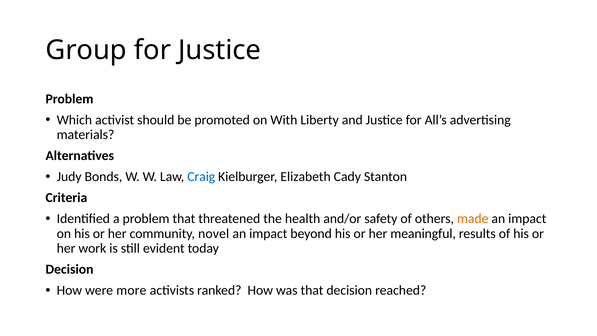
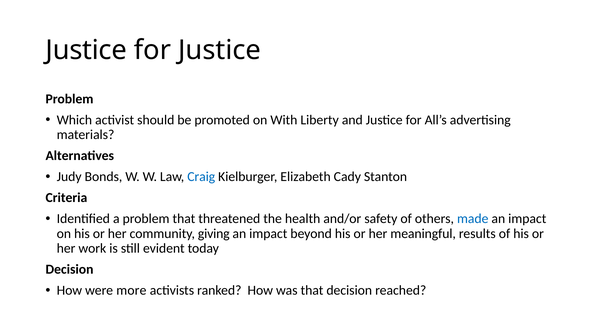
Group: Group -> Justice (86, 50)
made colour: orange -> blue (473, 219)
novel: novel -> giving (214, 233)
